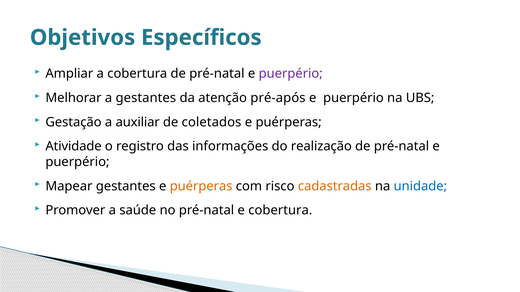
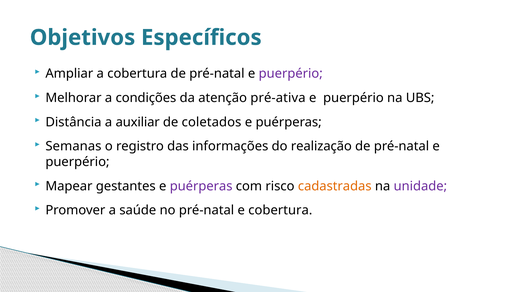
a gestantes: gestantes -> condições (146, 98)
pré-após: pré-após -> pré-ativa (278, 98)
Gestação: Gestação -> Distância (73, 122)
Atividade: Atividade -> Semanas (73, 147)
puérperas colour: orange -> purple (201, 186)
unidade colour: blue -> purple (420, 186)
